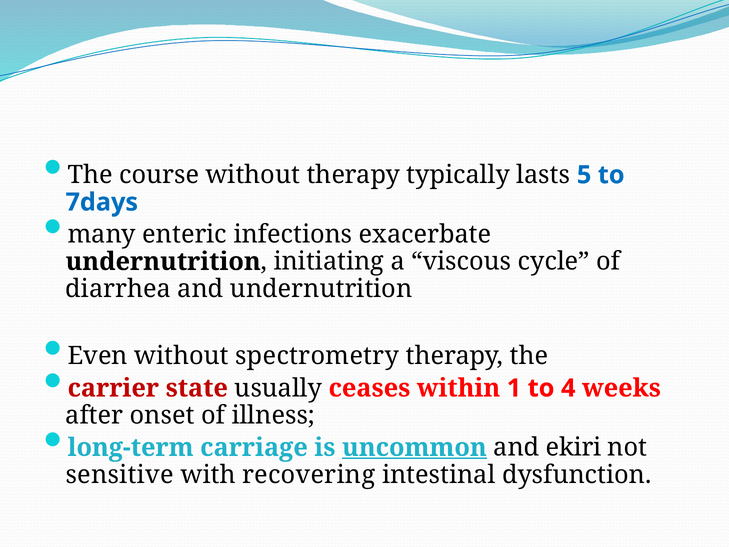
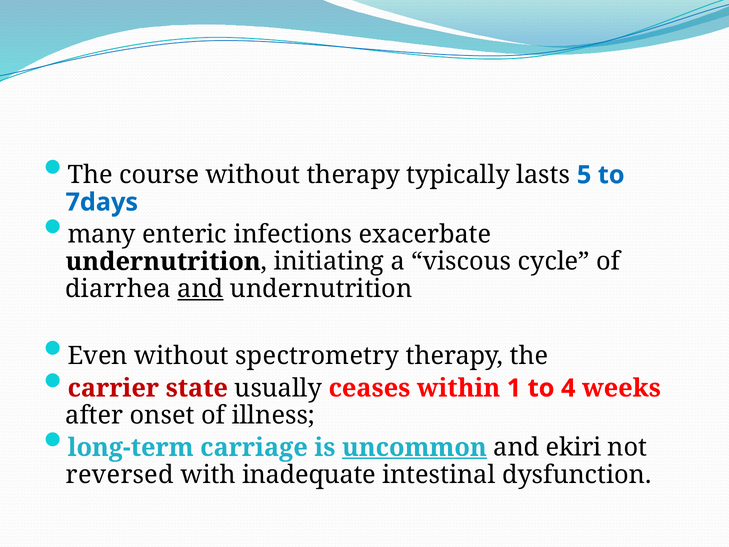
and underline: none -> present (200, 289)
sensitive: sensitive -> reversed (120, 475)
recovering: recovering -> inadequate (309, 475)
